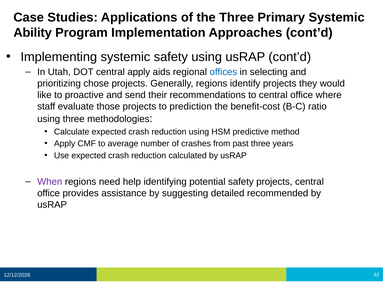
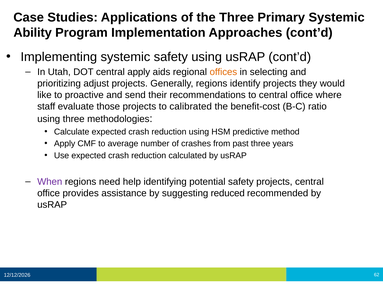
offices colour: blue -> orange (223, 72)
chose: chose -> adjust (96, 84)
prediction: prediction -> calibrated (191, 107)
detailed: detailed -> reduced (228, 193)
